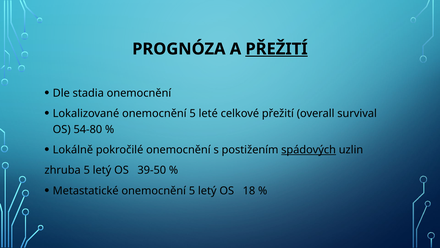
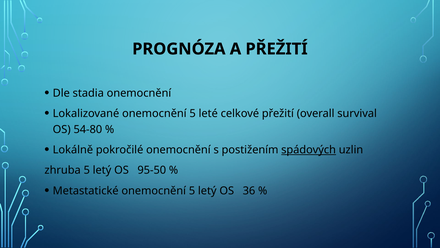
PŘEŽITÍ underline: present -> none (277, 49)
39-50: 39-50 -> 95-50 (152, 170)
18: 18 -> 36 (249, 190)
